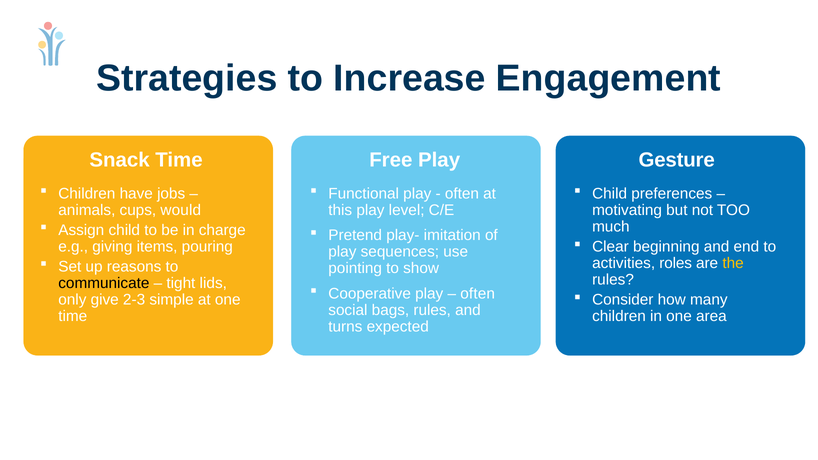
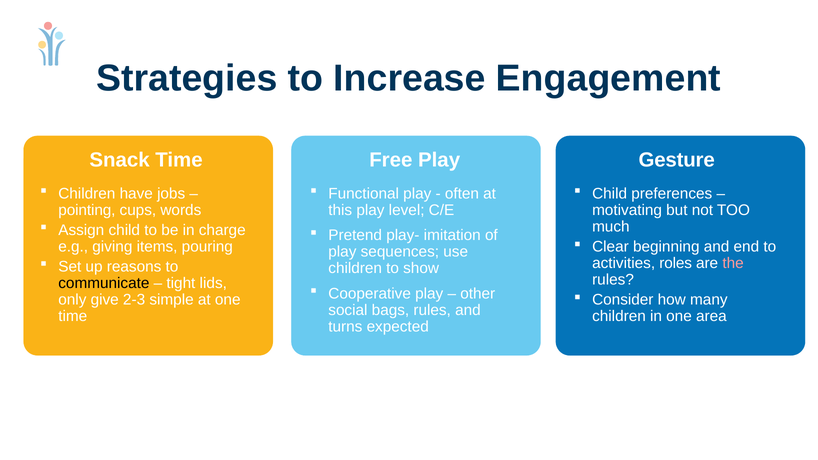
animals: animals -> pointing (87, 210)
would: would -> words (181, 210)
the colour: yellow -> pink (733, 263)
pointing: pointing -> children (355, 268)
often: often -> other (478, 294)
